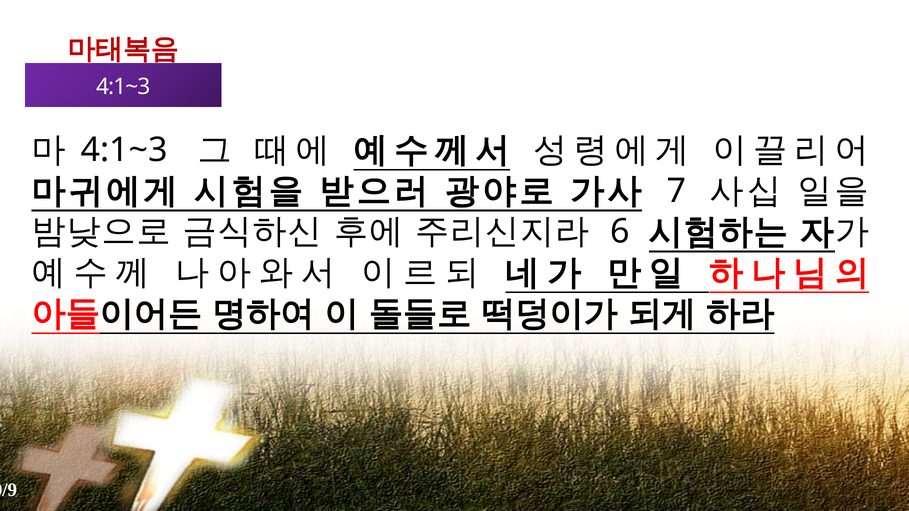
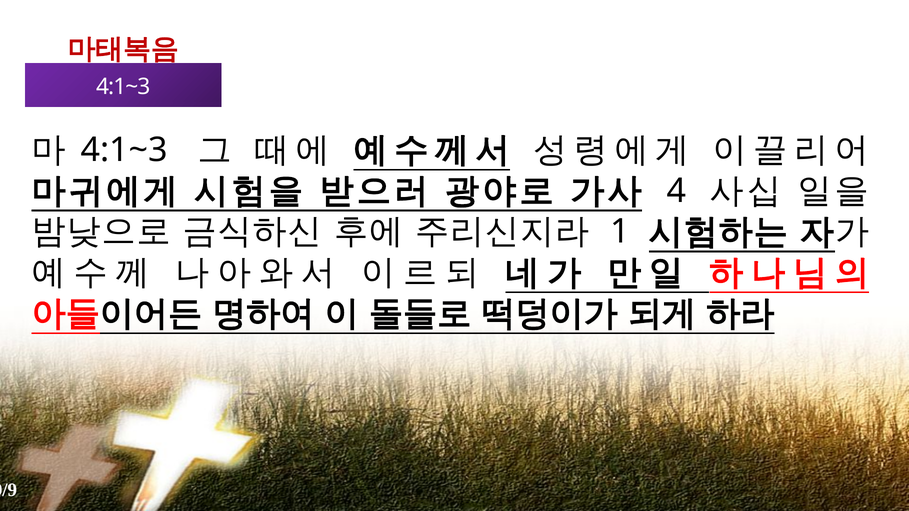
7: 7 -> 4 (677, 191)
6: 6 -> 1 (620, 232)
